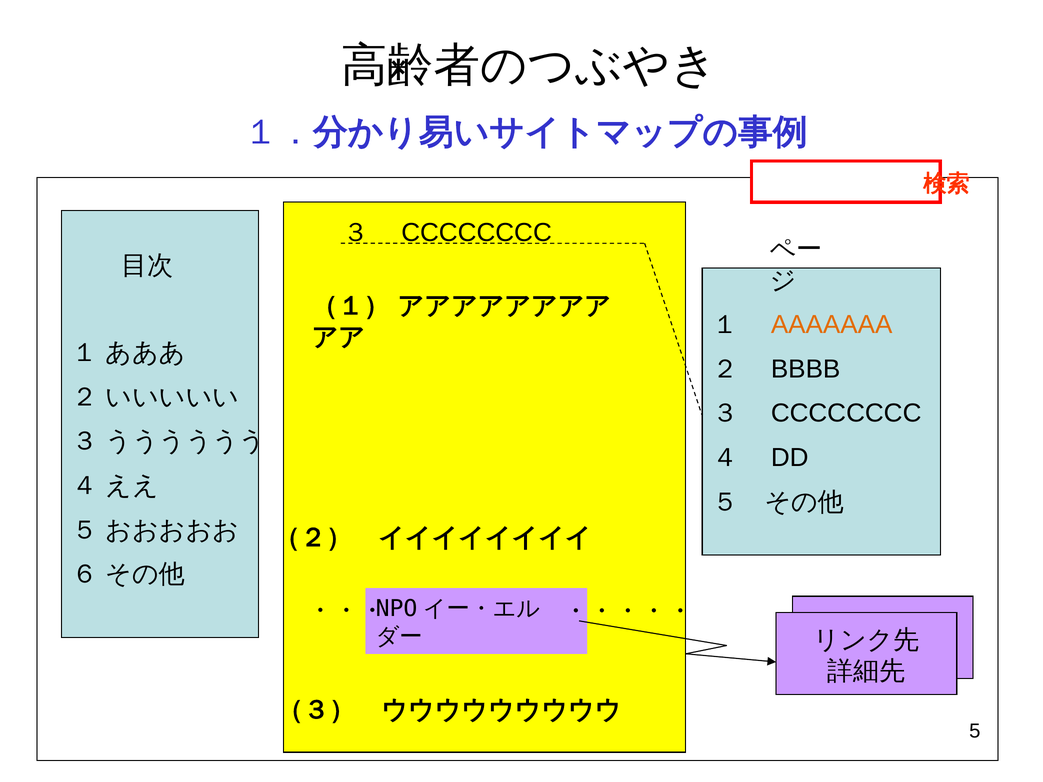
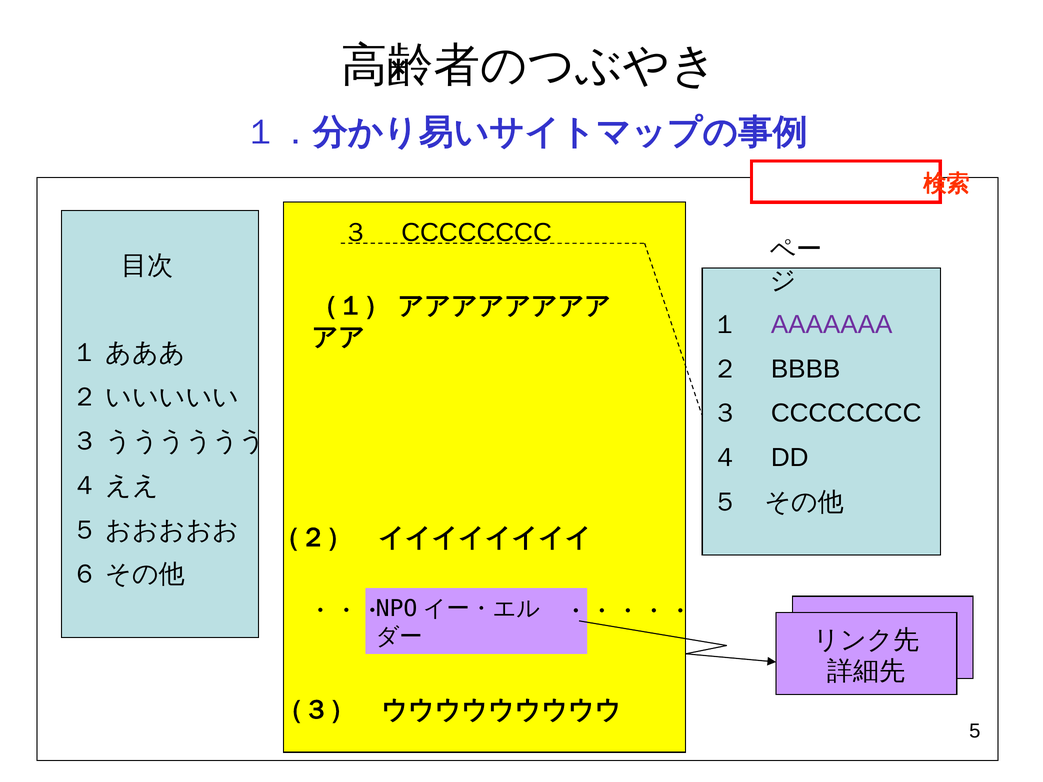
AAAAAAA colour: orange -> purple (832, 325)
